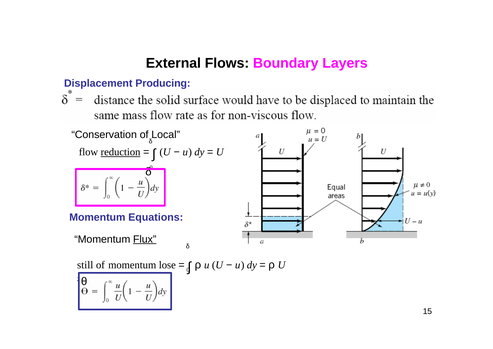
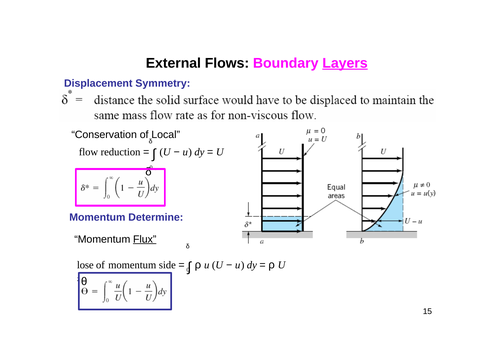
Layers underline: none -> present (345, 63)
Producing: Producing -> Symmetry (163, 83)
reduction underline: present -> none (121, 152)
Equations: Equations -> Determine (156, 217)
still: still -> lose (85, 265)
lose: lose -> side (167, 265)
